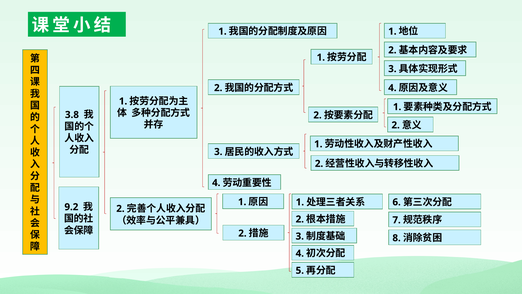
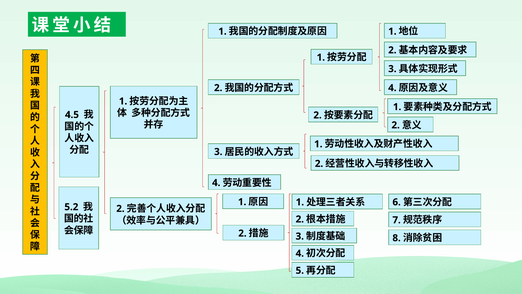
3.8: 3.8 -> 4.5 (72, 115)
9.2: 9.2 -> 5.2 (71, 207)
